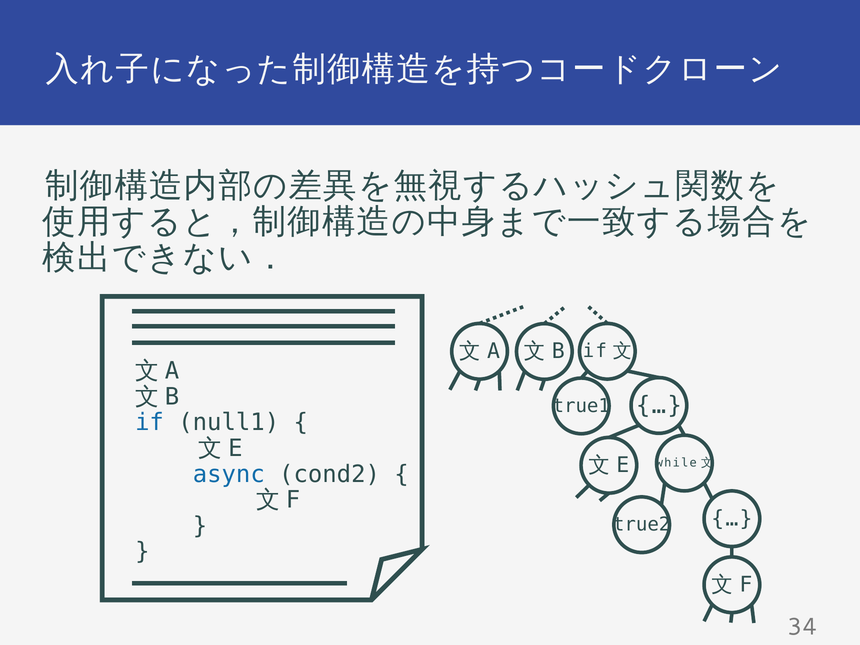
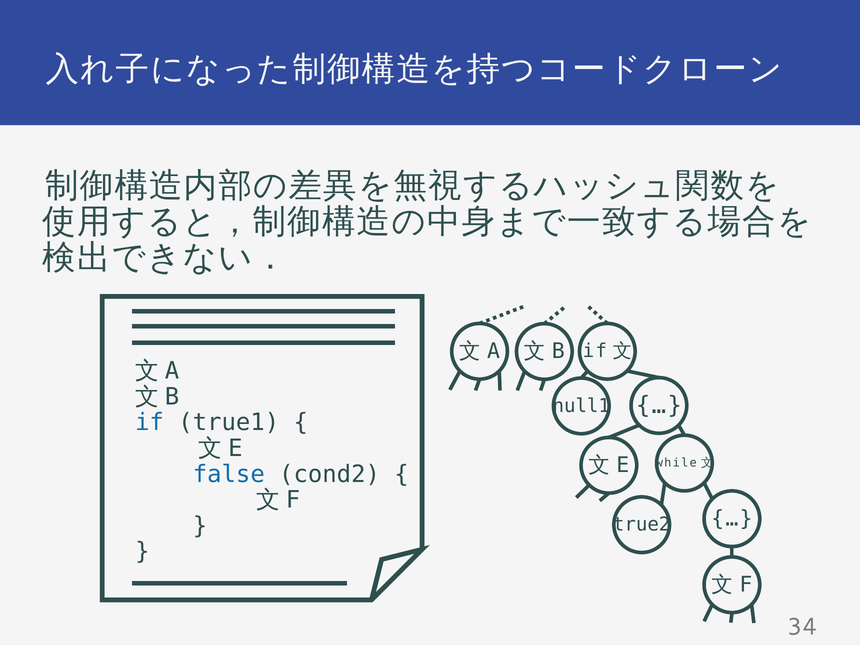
true1: true1 -> null1 (581, 406)
null1: null1 -> true1 (229, 423)
async: async -> false (229, 474)
